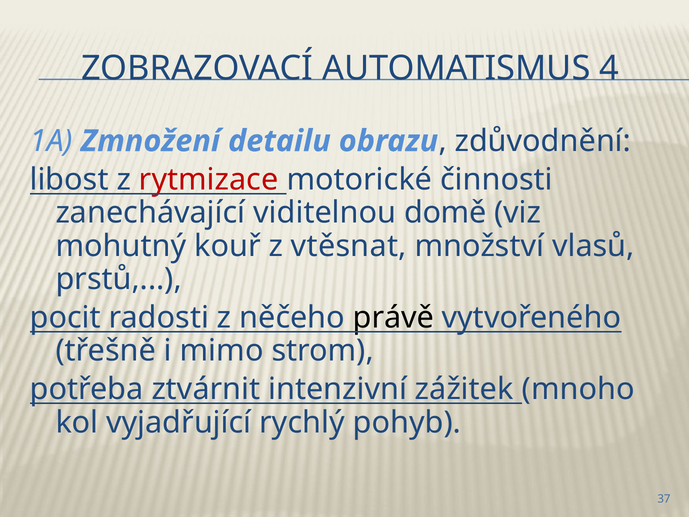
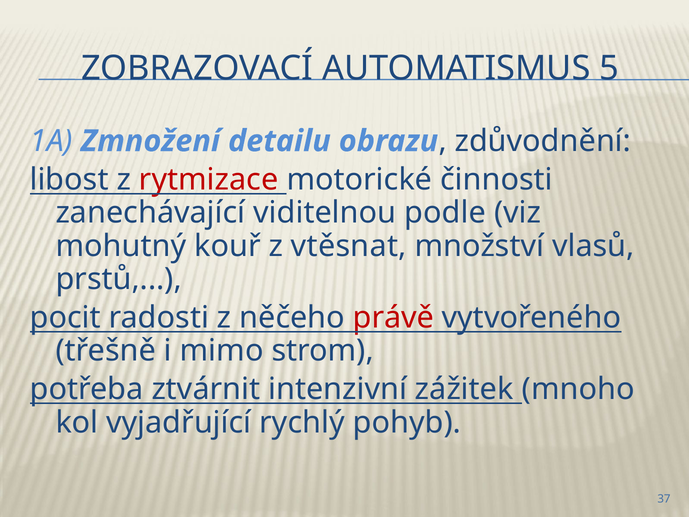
4: 4 -> 5 (609, 68)
domě: domě -> podle (445, 213)
právě colour: black -> red (393, 317)
